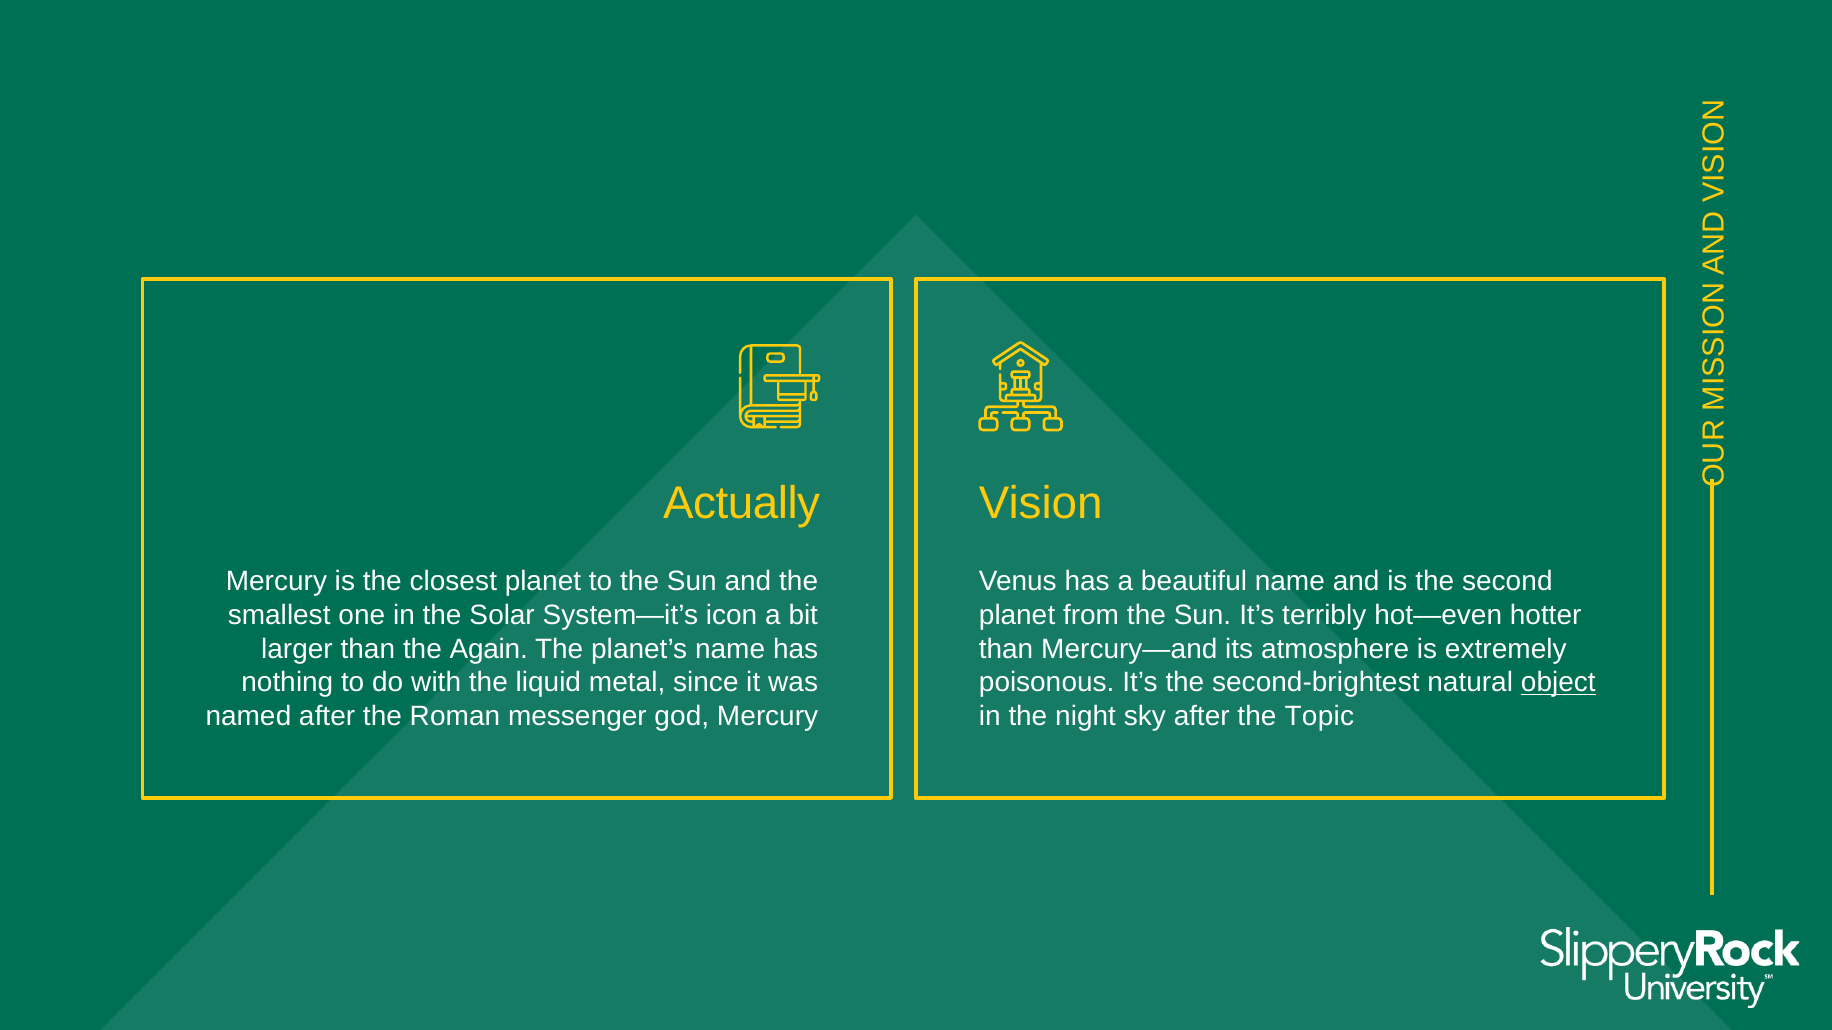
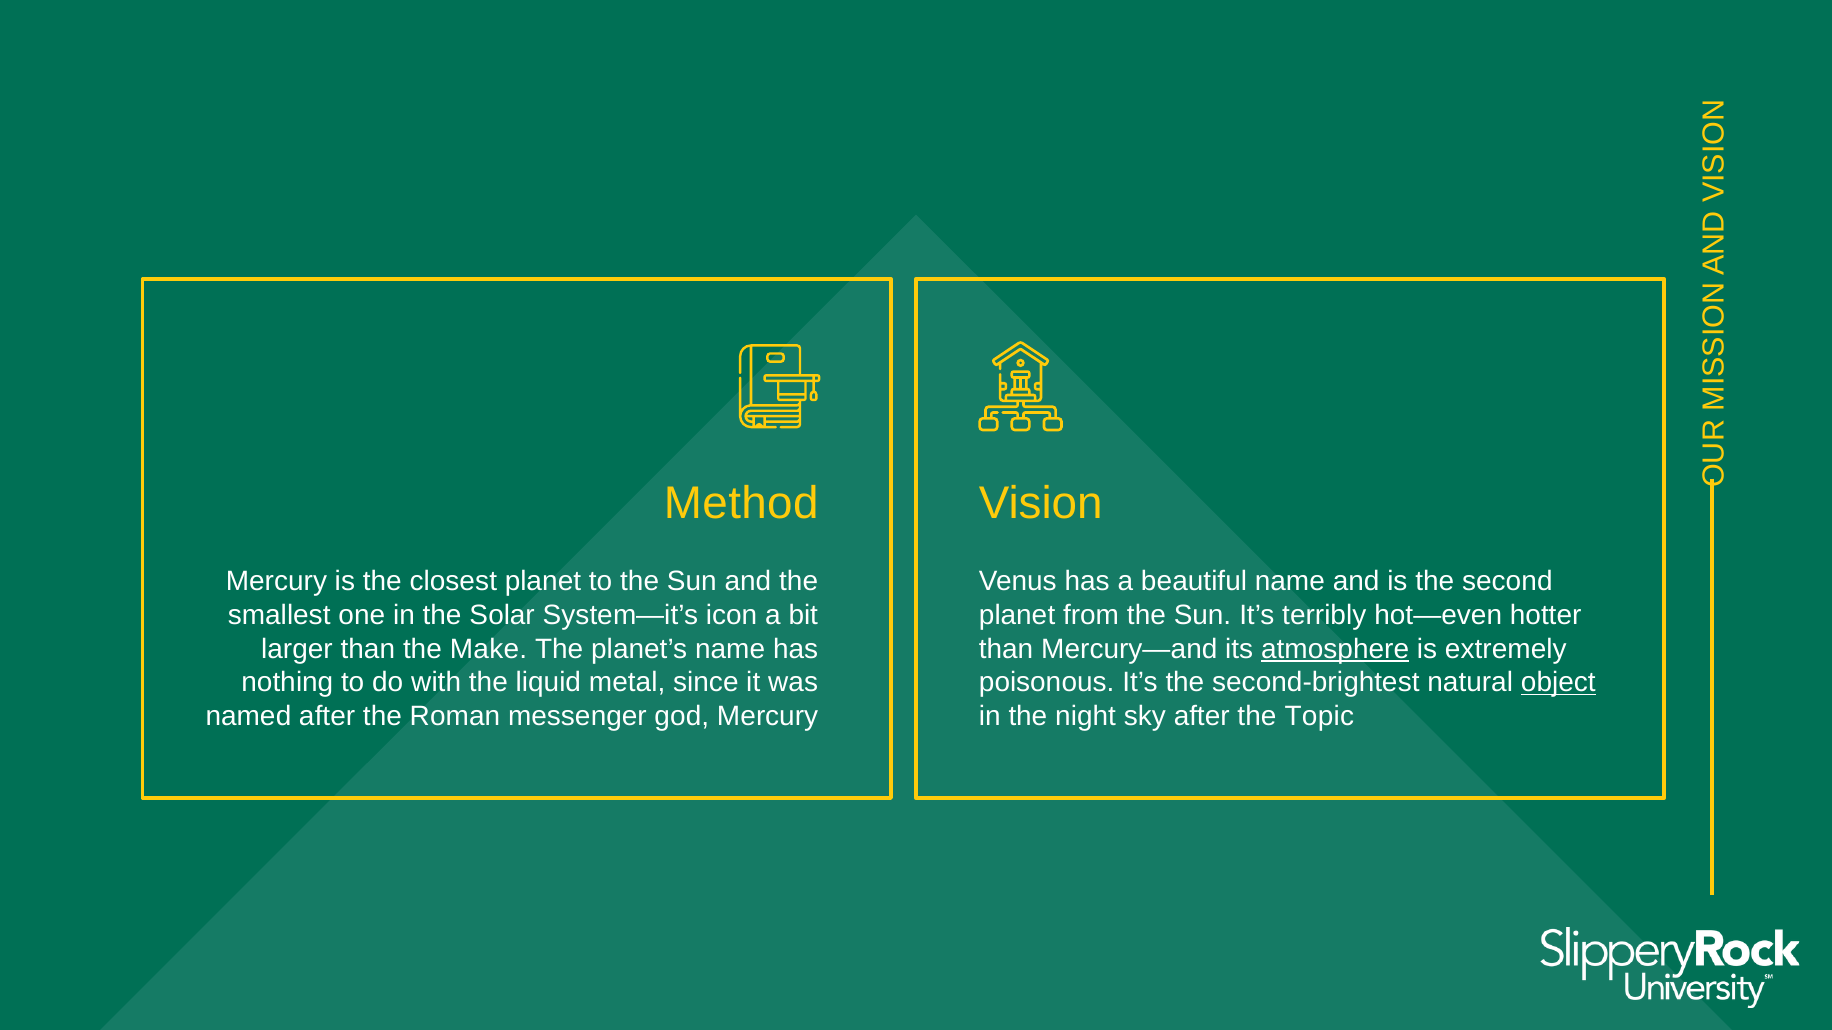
Actually: Actually -> Method (741, 504)
Again: Again -> Make (488, 649)
atmosphere underline: none -> present (1335, 649)
